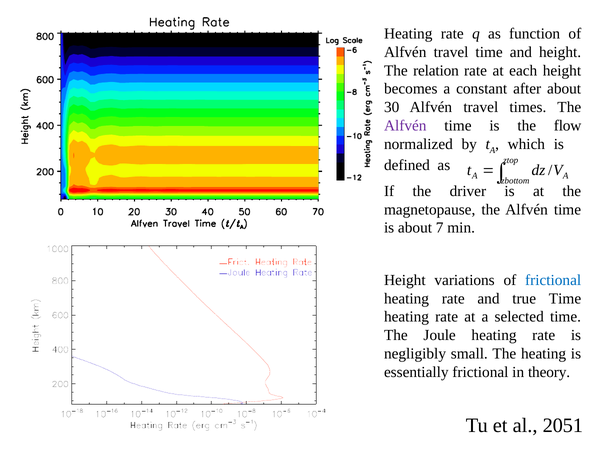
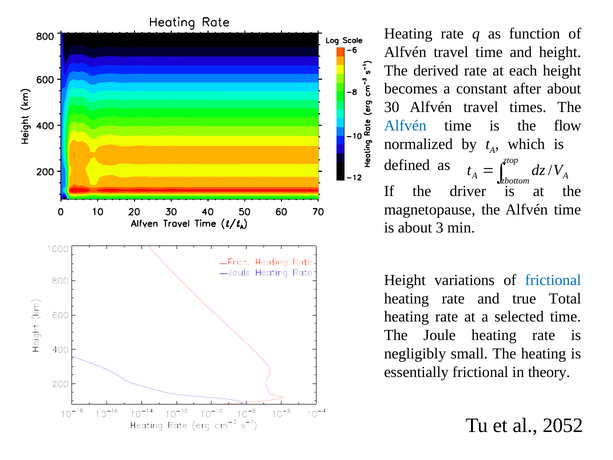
relation: relation -> derived (436, 70)
Alfvén colour: purple -> blue (405, 126)
7: 7 -> 3 (440, 228)
true Time: Time -> Total (565, 298)
2051: 2051 -> 2052 (563, 425)
